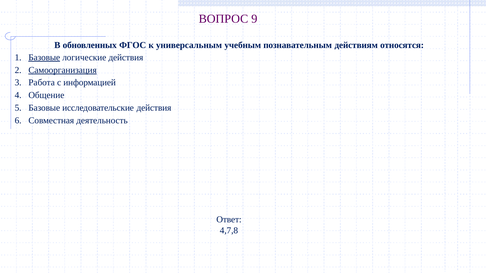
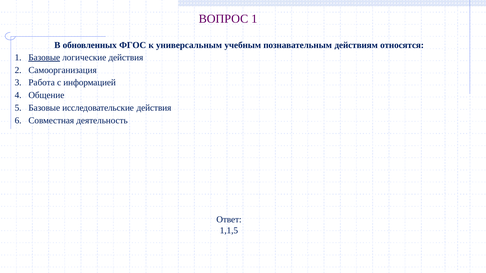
ВОПРОС 9: 9 -> 1 (254, 19)
Самоорганизация underline: present -> none (63, 70)
4,7,8: 4,7,8 -> 1,1,5 (229, 231)
